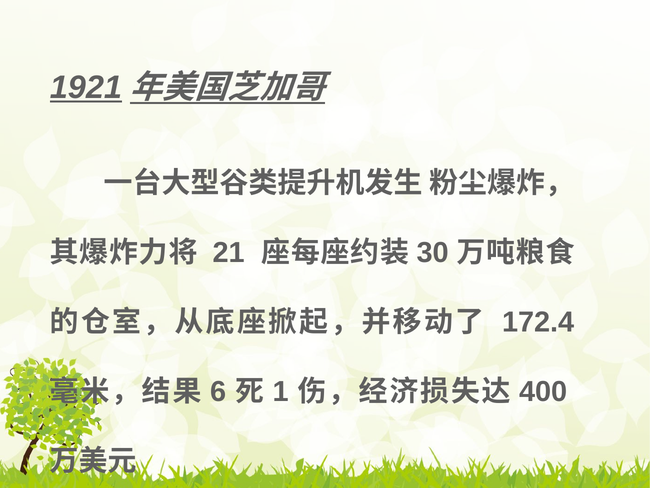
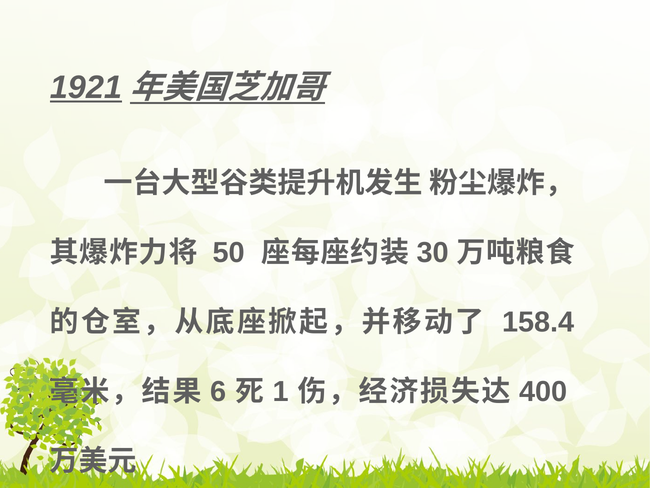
21: 21 -> 50 (229, 253)
172.4: 172.4 -> 158.4 (538, 322)
